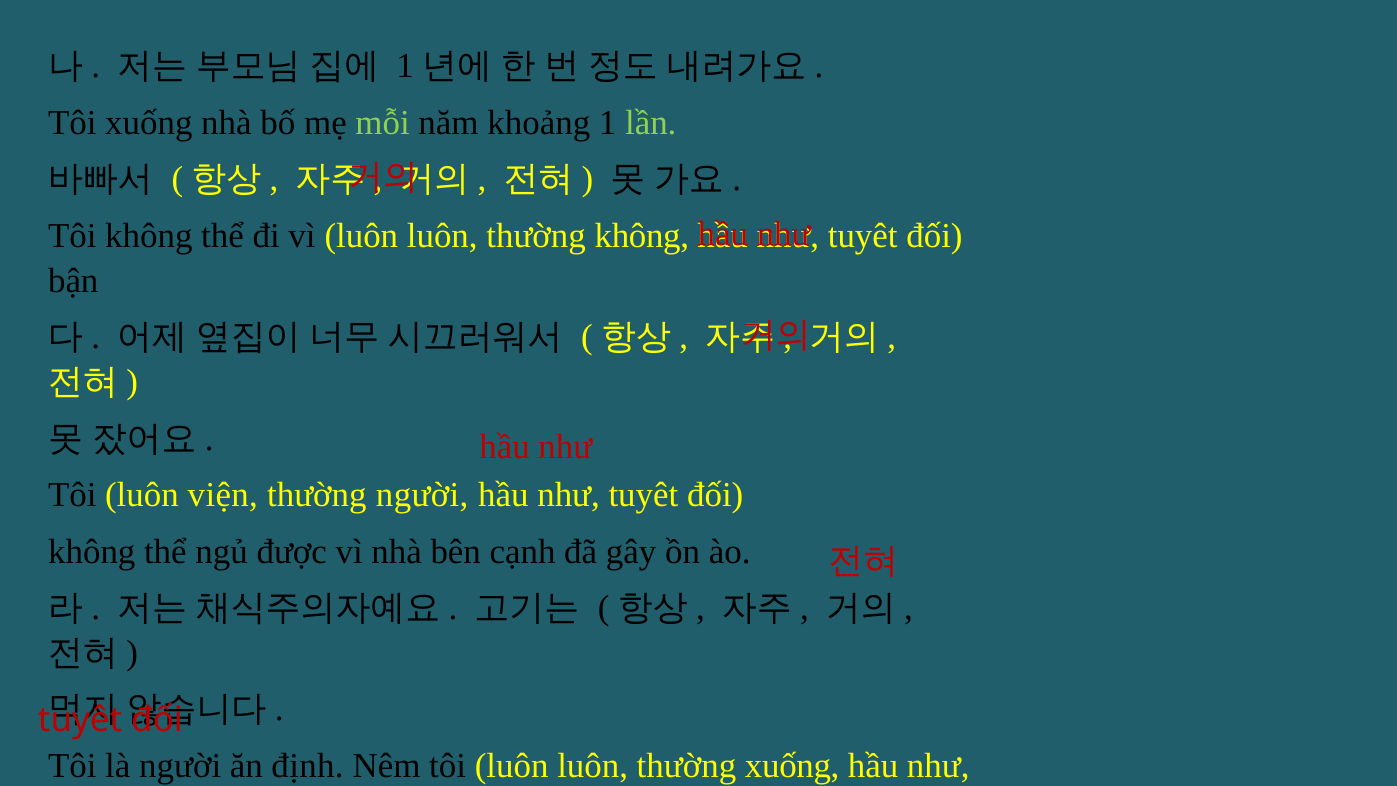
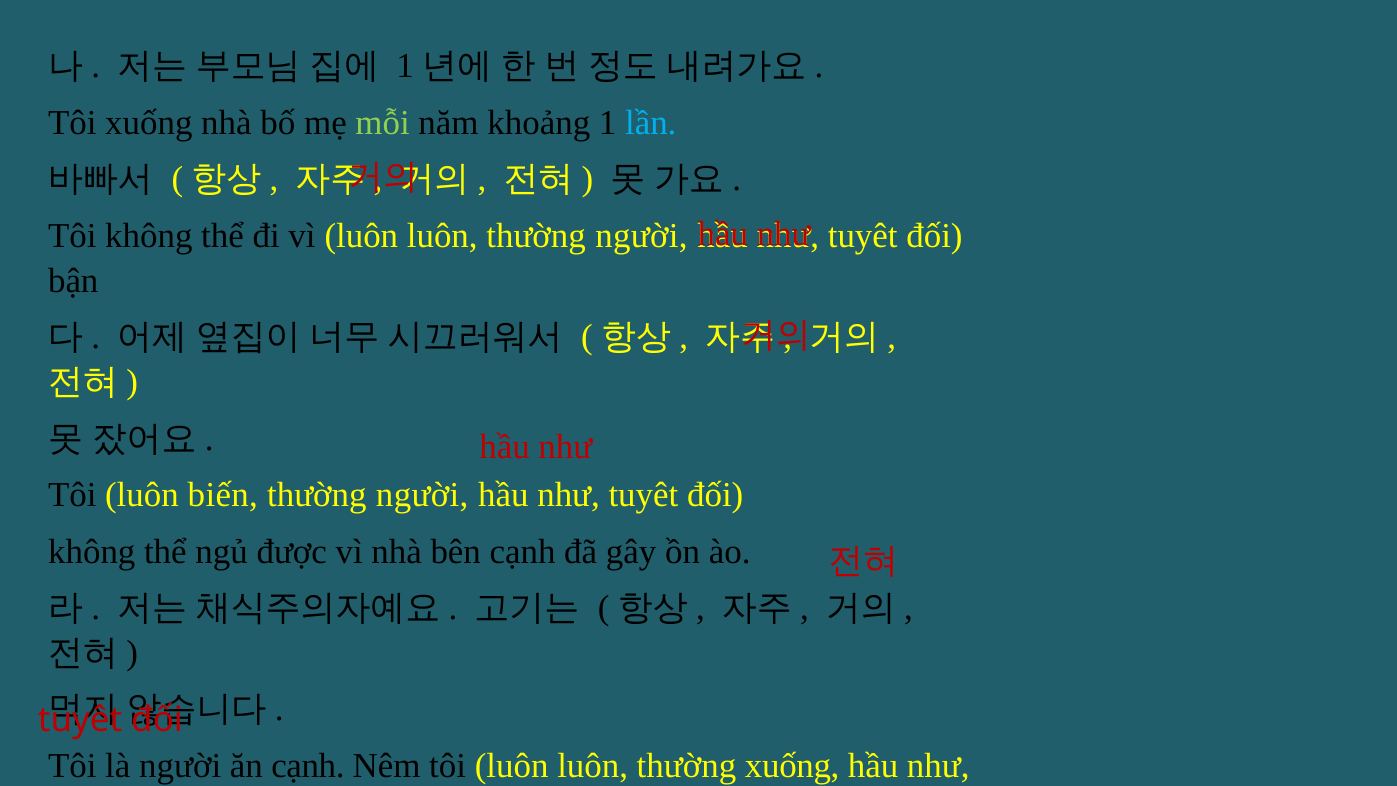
lần colour: light green -> light blue (651, 123)
luôn thường không: không -> người (642, 236)
viện: viện -> biến (223, 495)
ăn định: định -> cạnh (308, 766)
